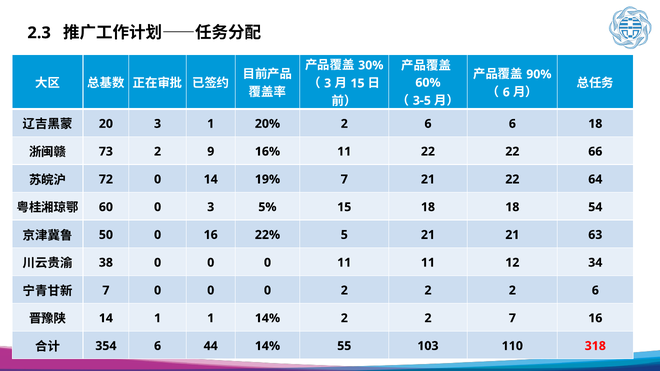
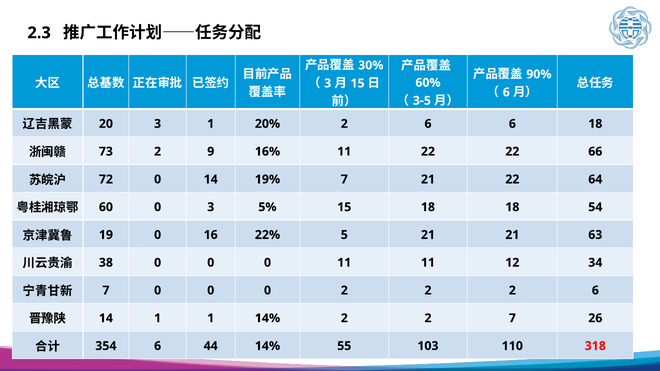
50: 50 -> 19 (106, 235)
7 16: 16 -> 26 (595, 318)
